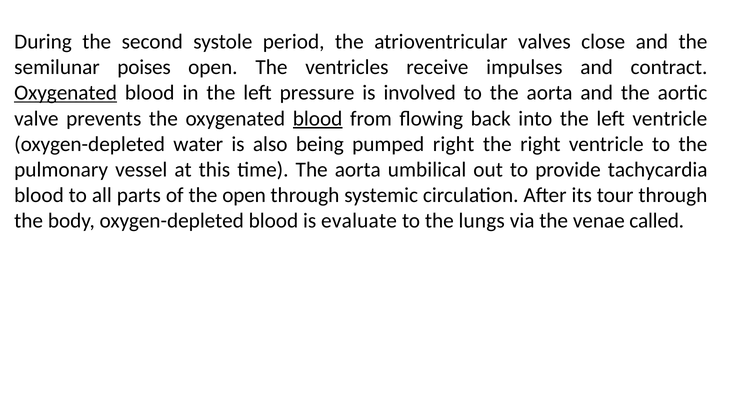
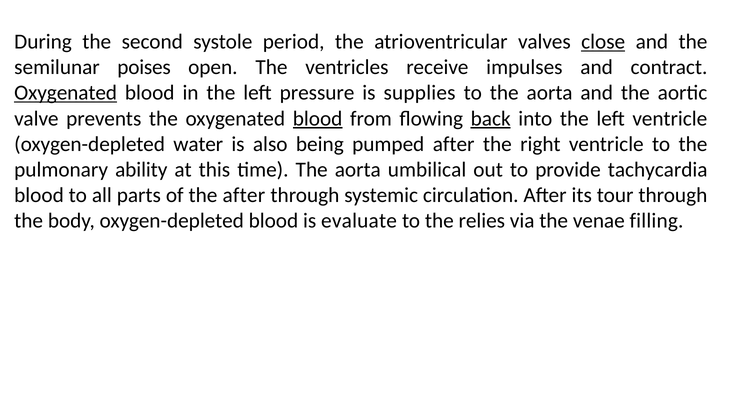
close underline: none -> present (603, 42)
involved: involved -> supplies (420, 93)
back underline: none -> present (491, 118)
pumped right: right -> after (454, 144)
vessel: vessel -> ability (141, 170)
the open: open -> after (244, 195)
lungs: lungs -> relies (482, 221)
called: called -> filling (657, 221)
